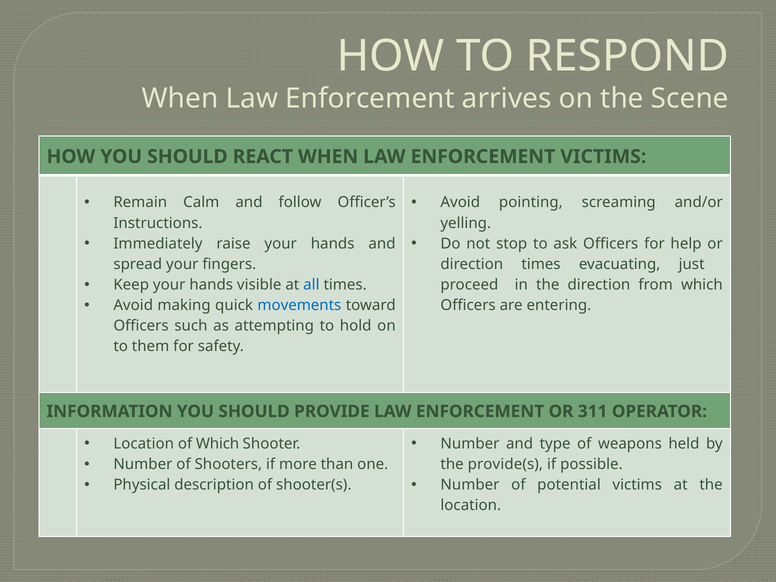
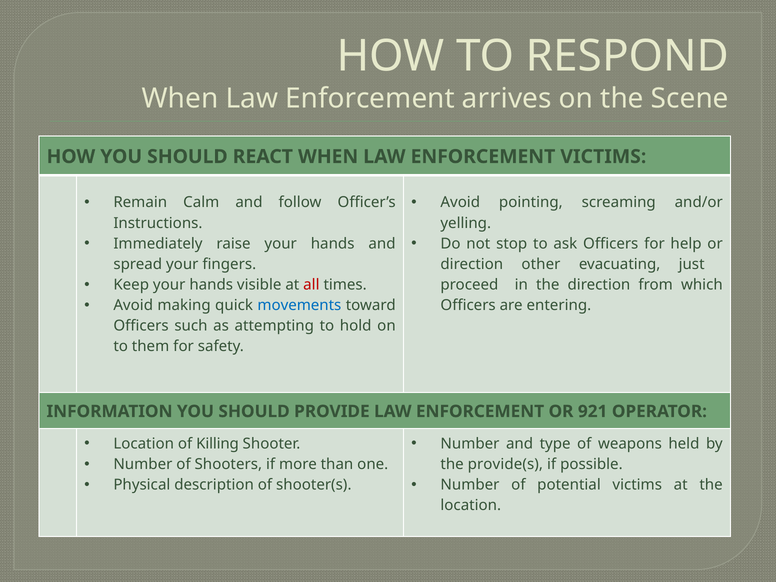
direction times: times -> other (541, 264)
all colour: blue -> red (311, 285)
311: 311 -> 921 (593, 411)
of Which: Which -> Killing (218, 444)
